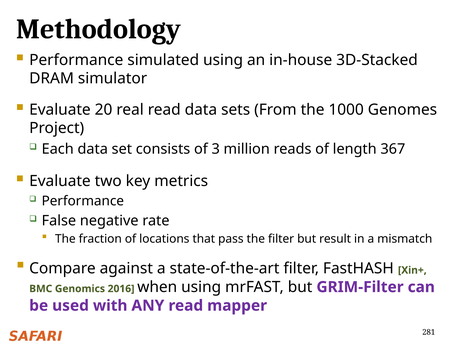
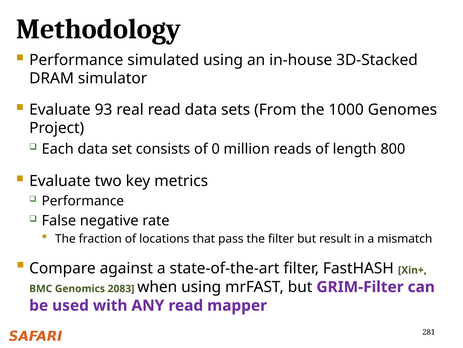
20: 20 -> 93 (104, 109)
3: 3 -> 0 (216, 149)
367: 367 -> 800 (393, 149)
2016: 2016 -> 2083 (121, 288)
